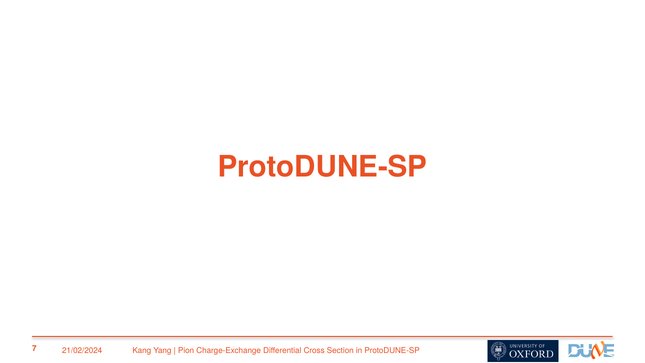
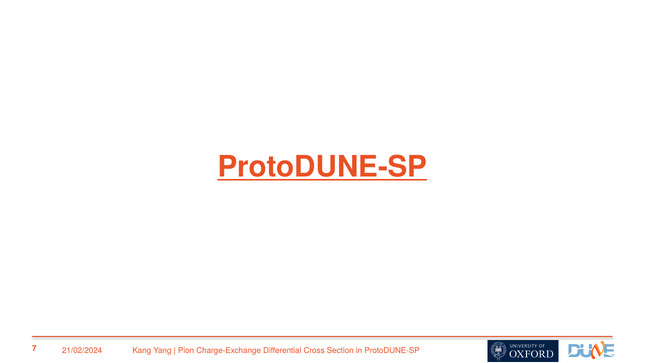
ProtoDUNE-SP underline: none -> present (322, 167)
